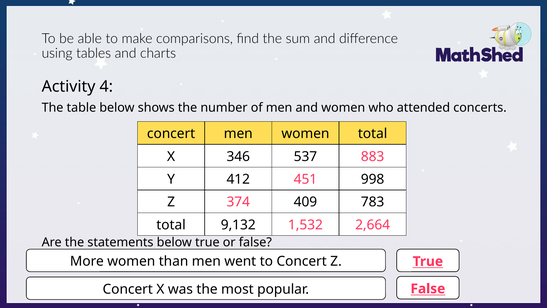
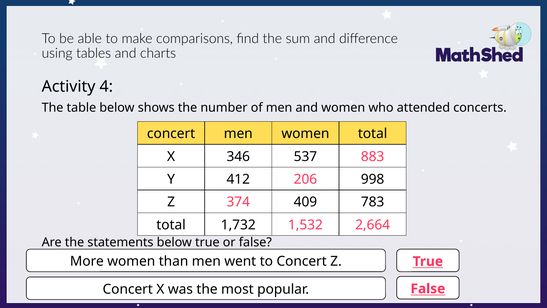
451: 451 -> 206 (305, 179)
9,132: 9,132 -> 1,732 (238, 225)
